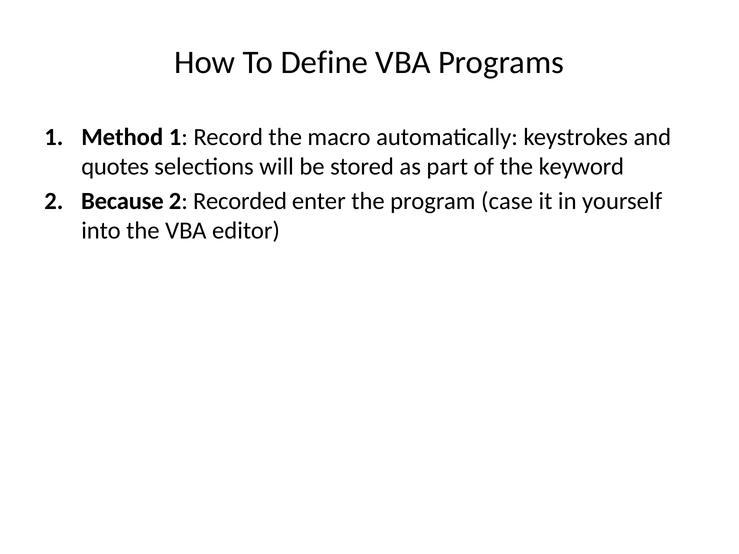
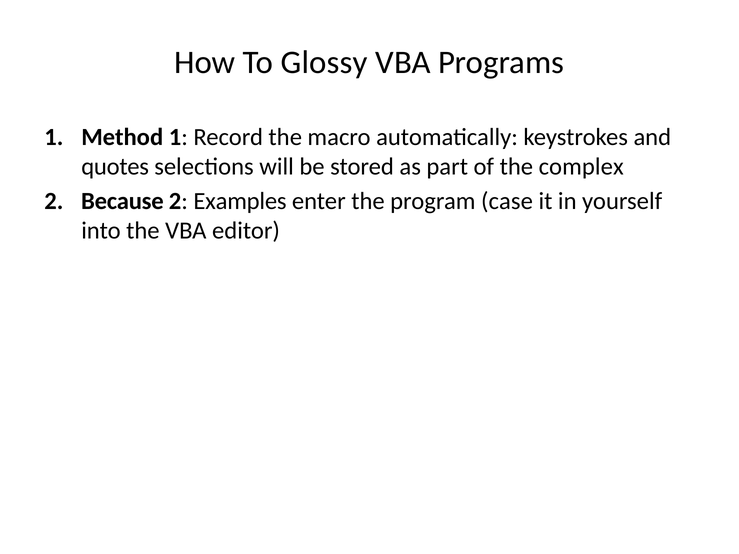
Define: Define -> Glossy (324, 63)
keyword: keyword -> complex (581, 167)
Recorded: Recorded -> Examples (240, 201)
